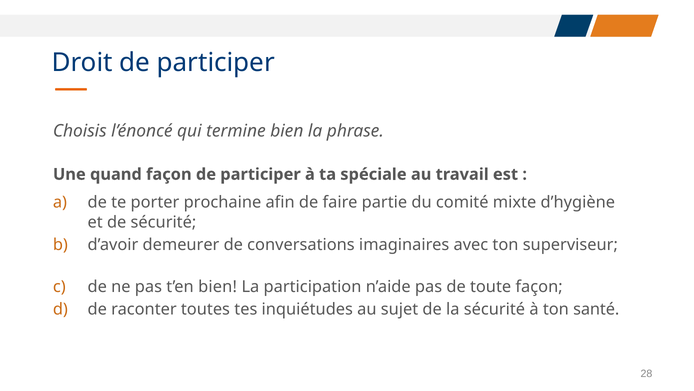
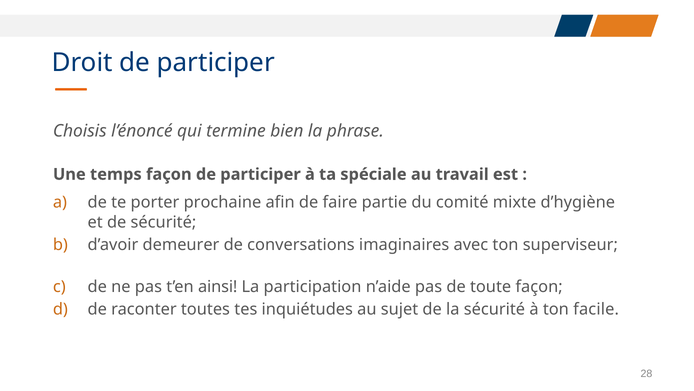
quand: quand -> temps (116, 174)
t’en bien: bien -> ainsi (218, 286)
santé: santé -> facile (596, 309)
